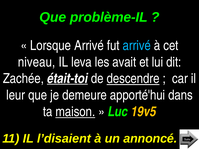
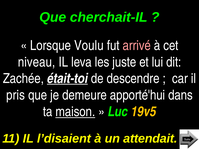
problème-IL: problème-IL -> cherchait-IL (109, 17)
Lorsque Arrivé: Arrivé -> Voulu (89, 46)
arrivé colour: light blue -> pink (137, 46)
avait: avait -> juste (124, 62)
descendre underline: present -> none (133, 79)
leur: leur -> pris (16, 95)
annoncé: annoncé -> attendait (150, 139)
